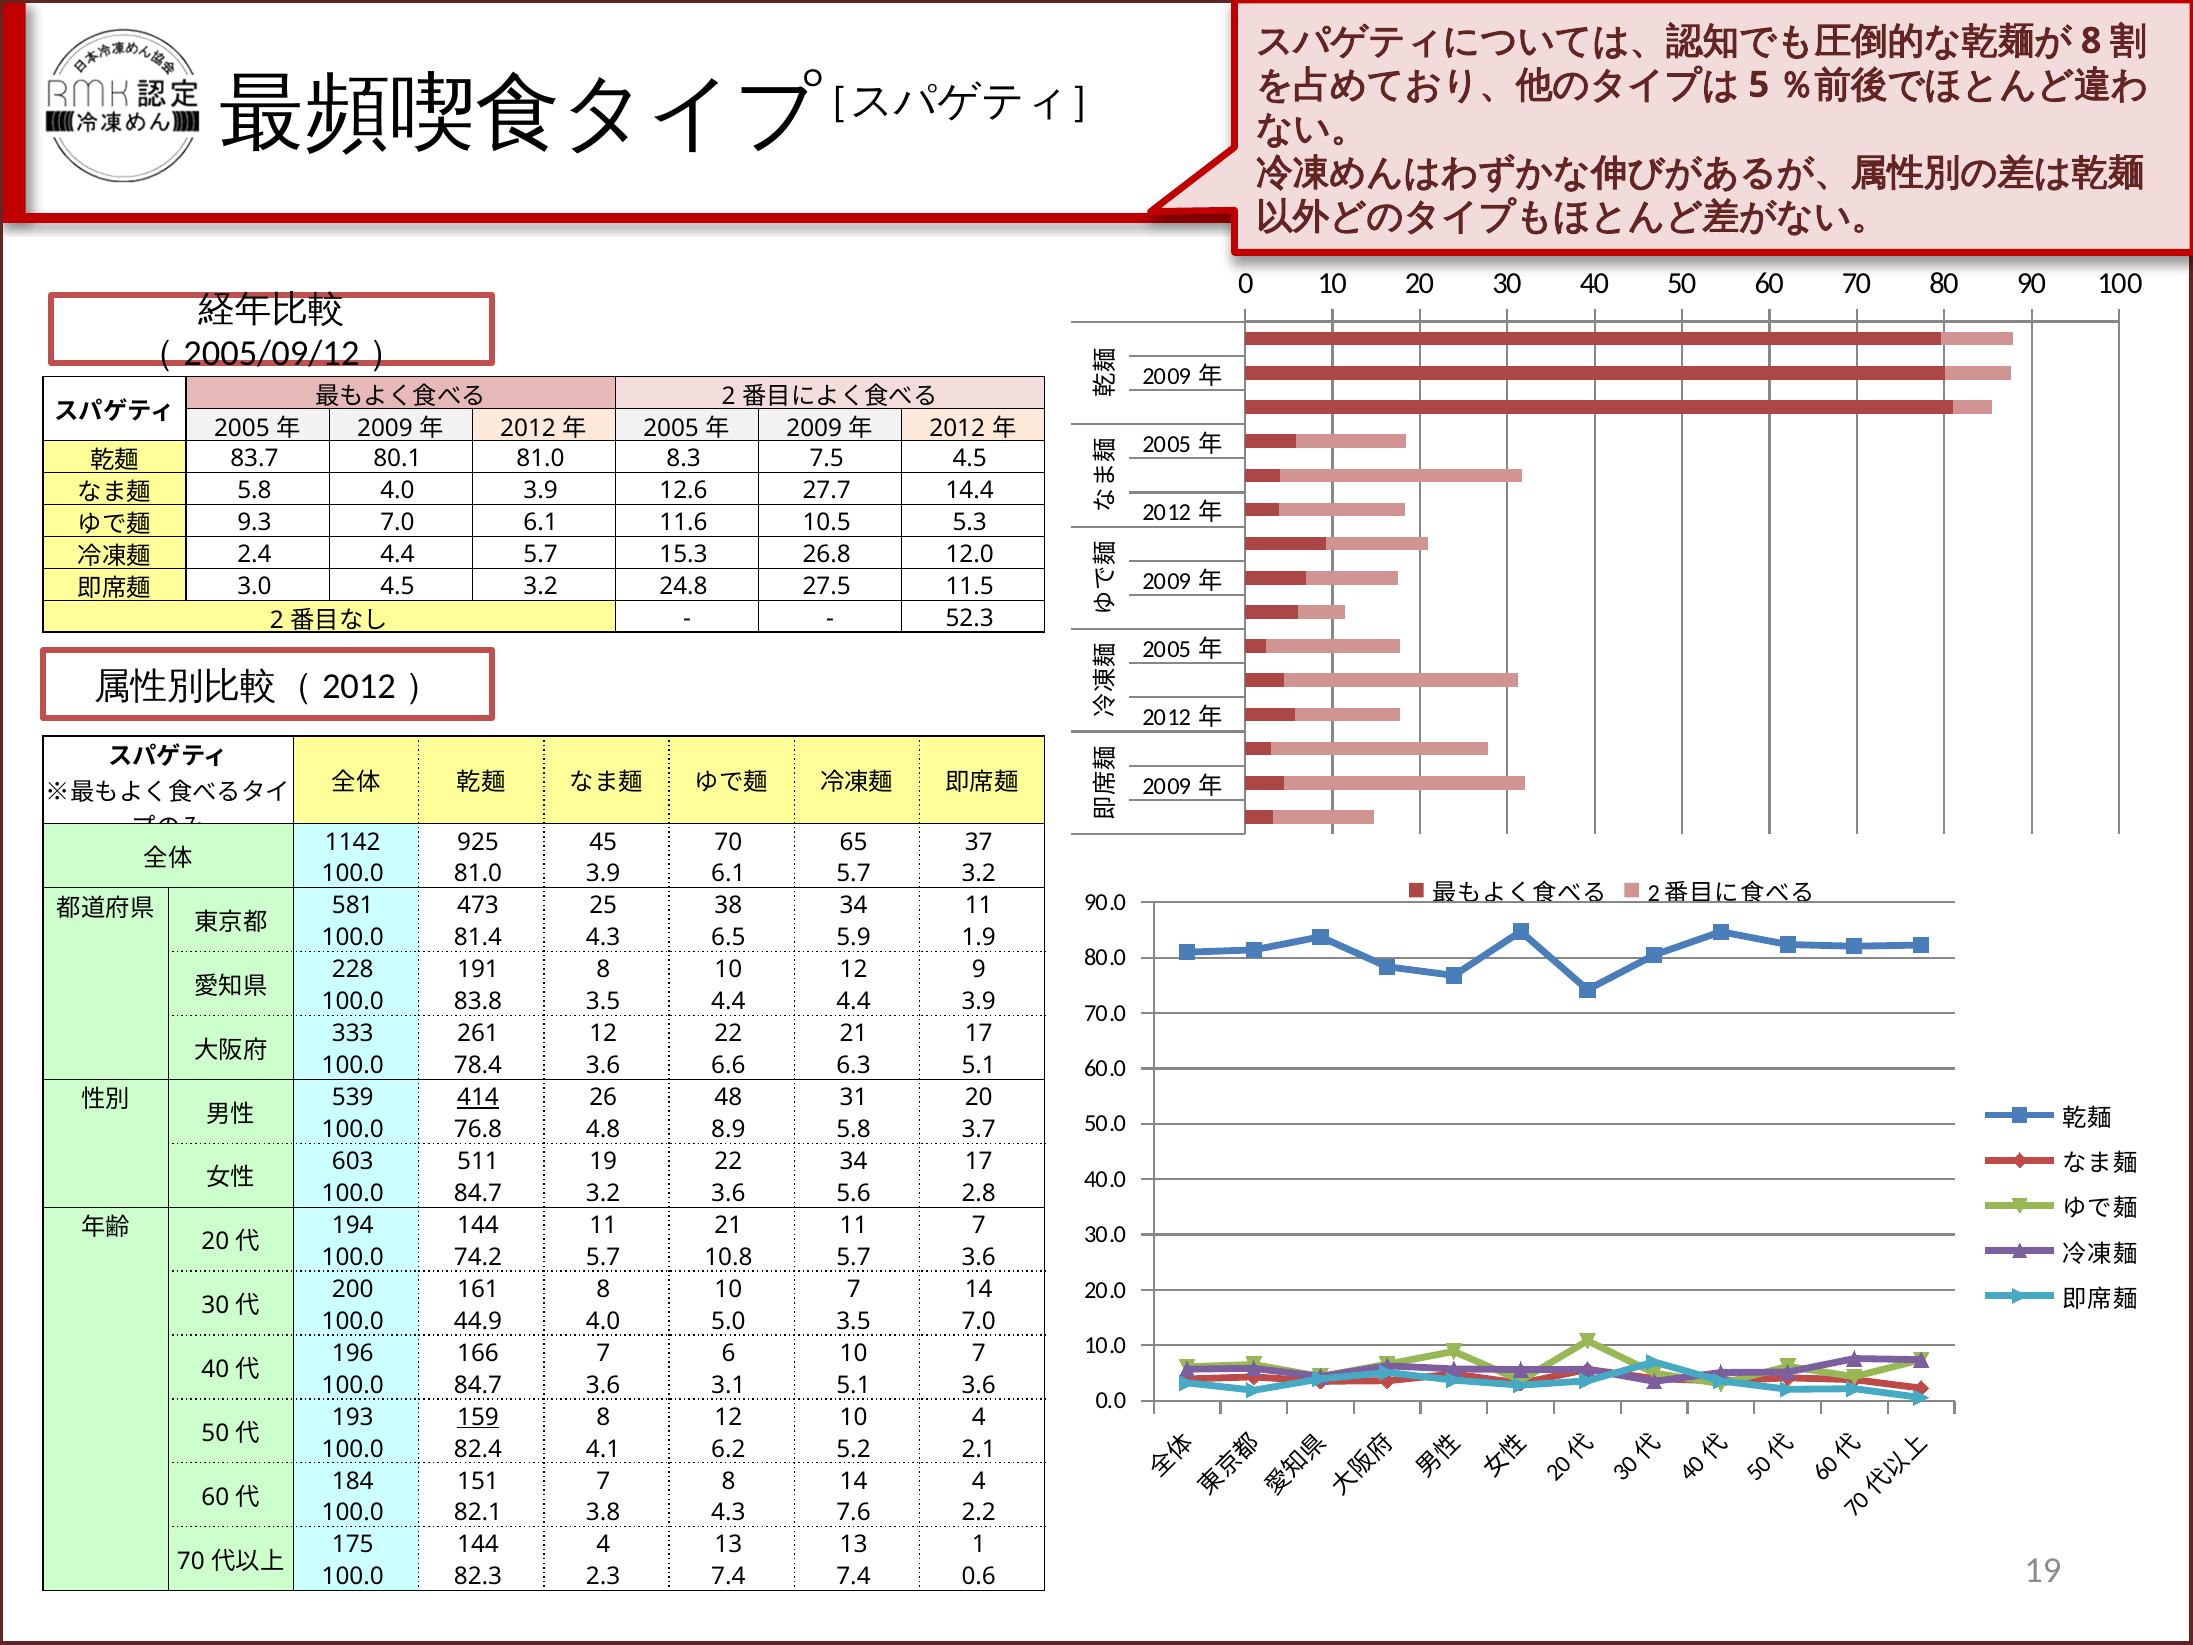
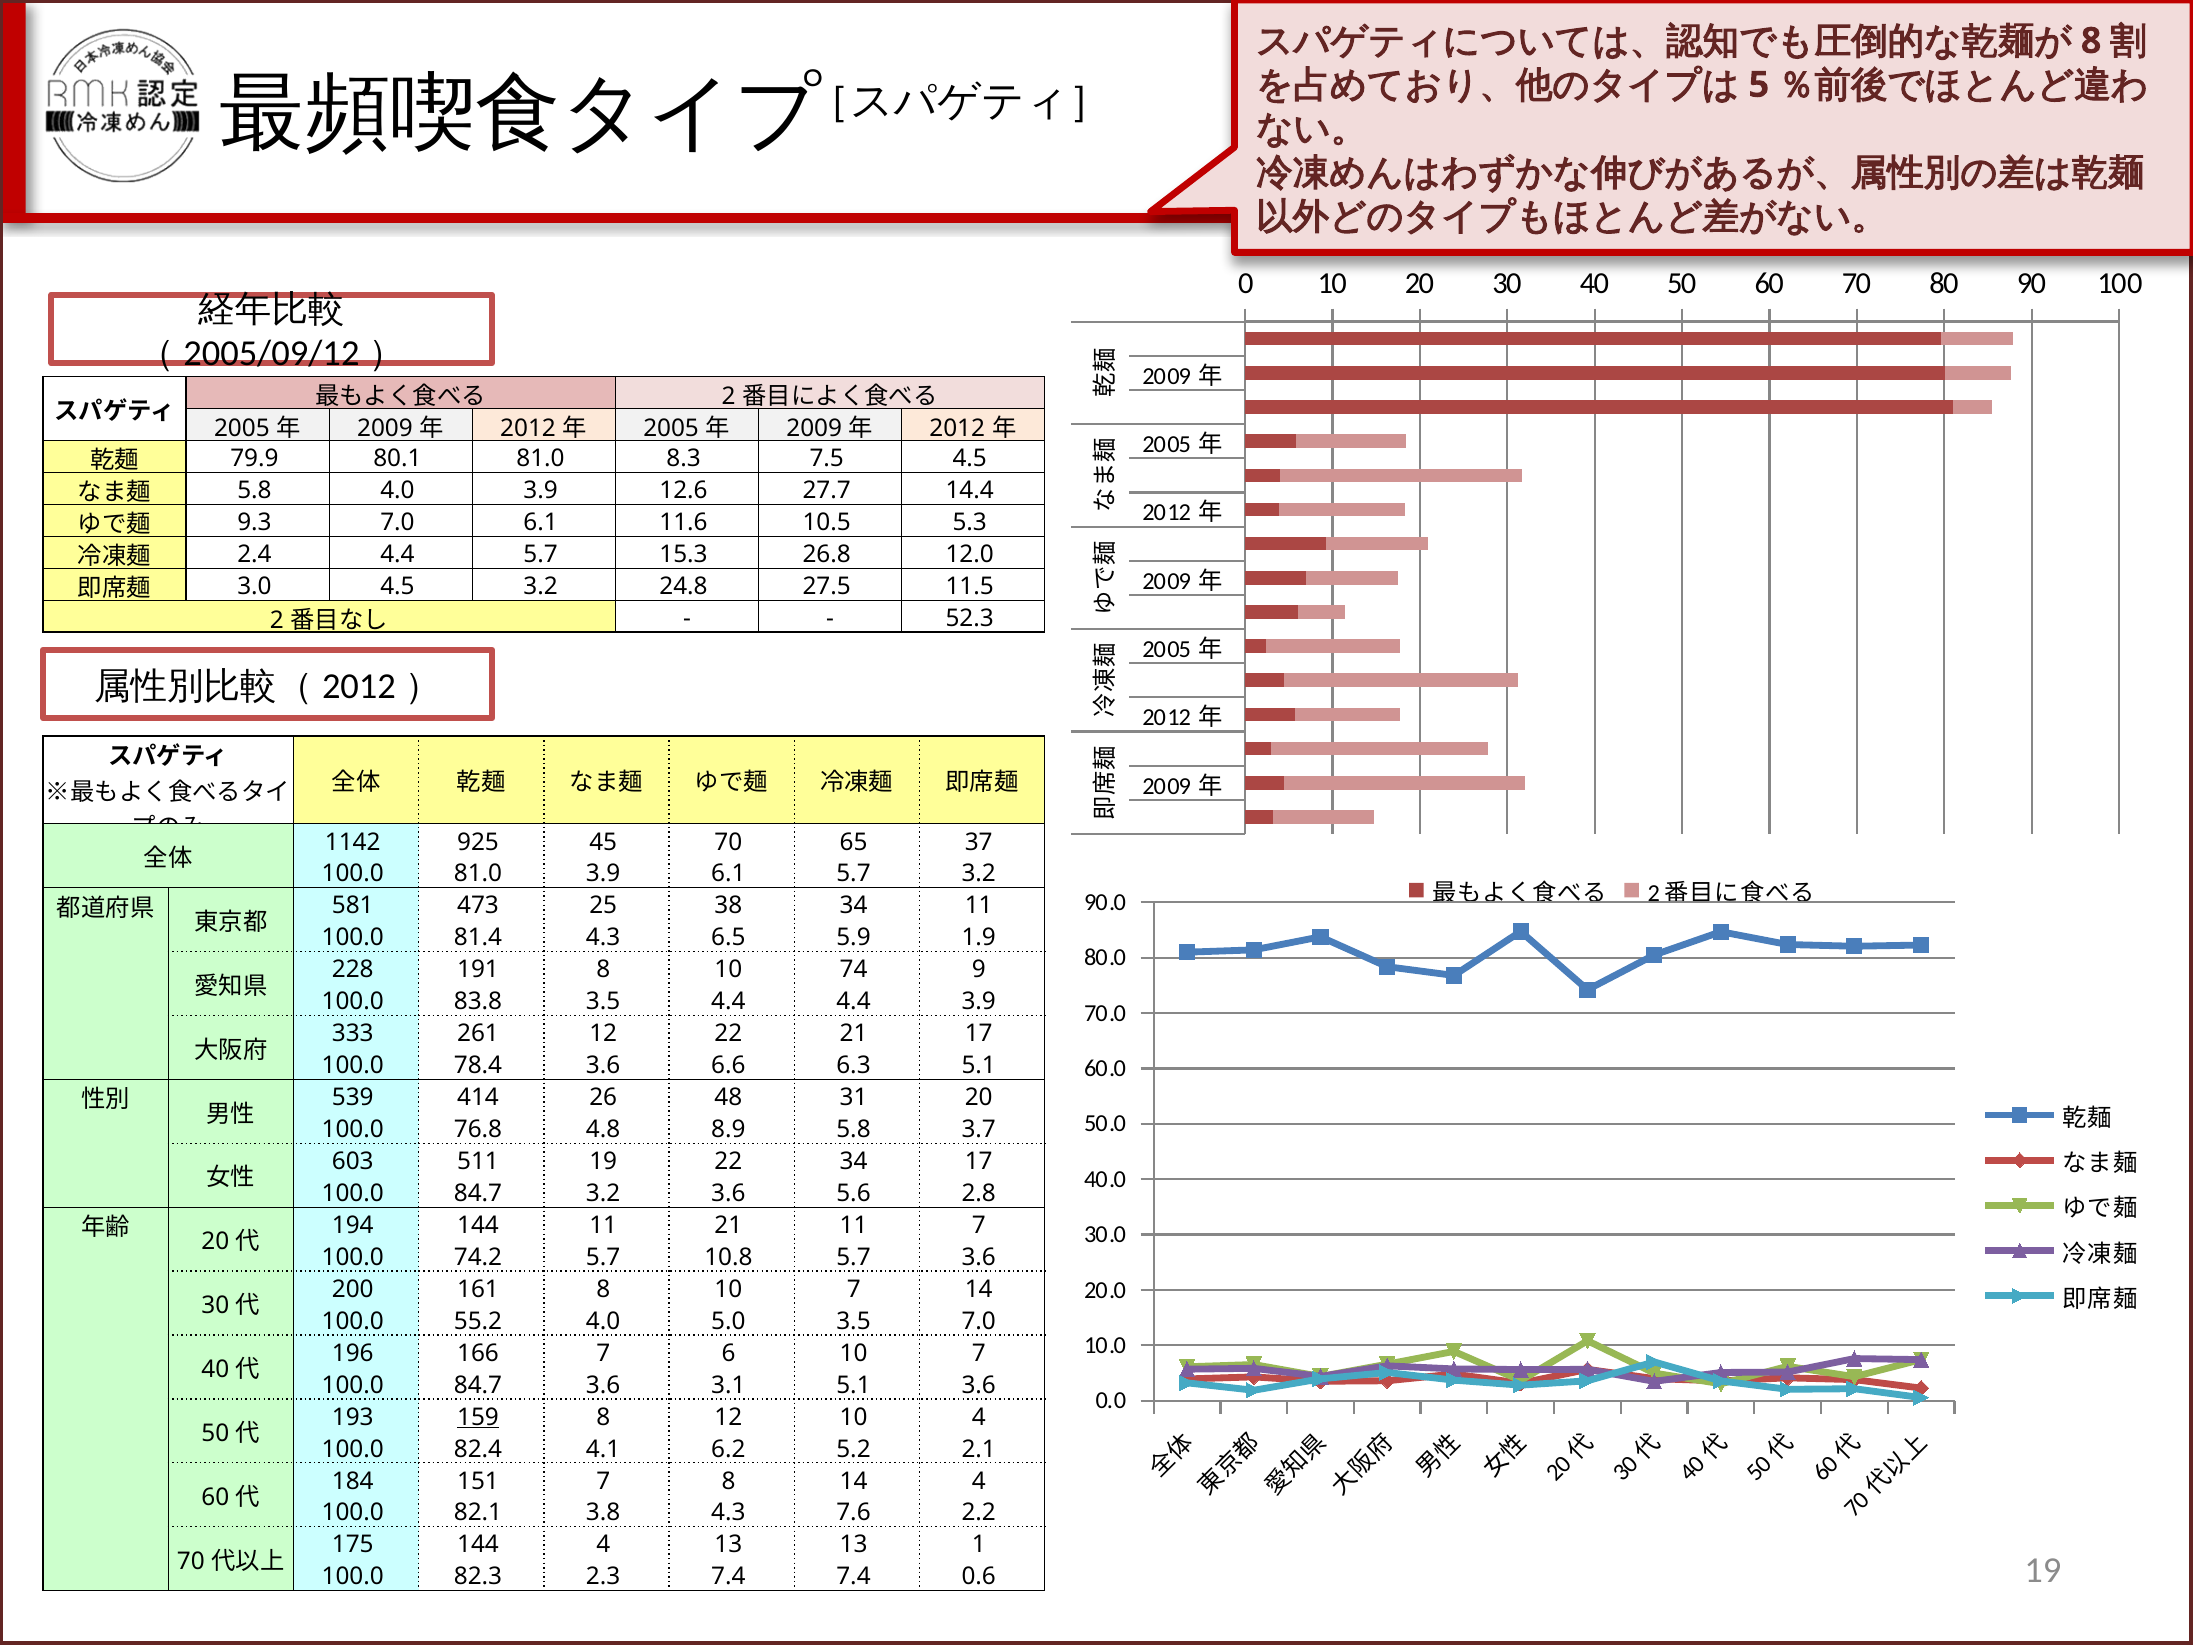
83.7: 83.7 -> 79.9 (254, 459)
10 12: 12 -> 74 (854, 970)
414 underline: present -> none (478, 1097)
44.9: 44.9 -> 55.2 (478, 1321)
